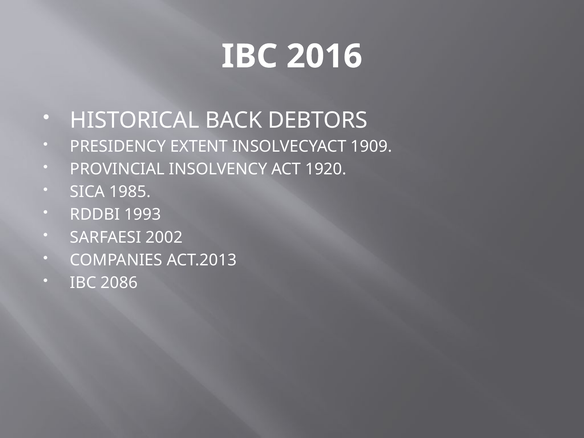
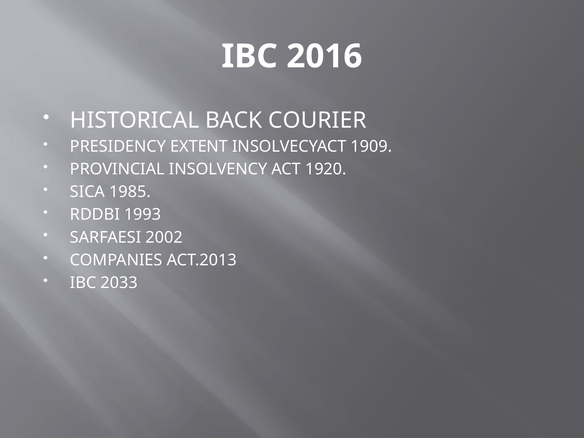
DEBTORS: DEBTORS -> COURIER (317, 120)
2086: 2086 -> 2033 (119, 283)
